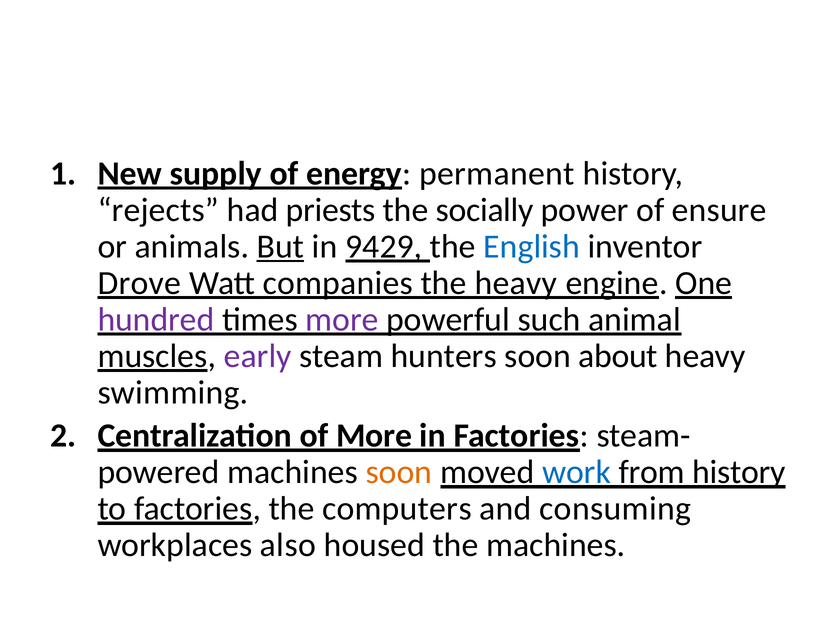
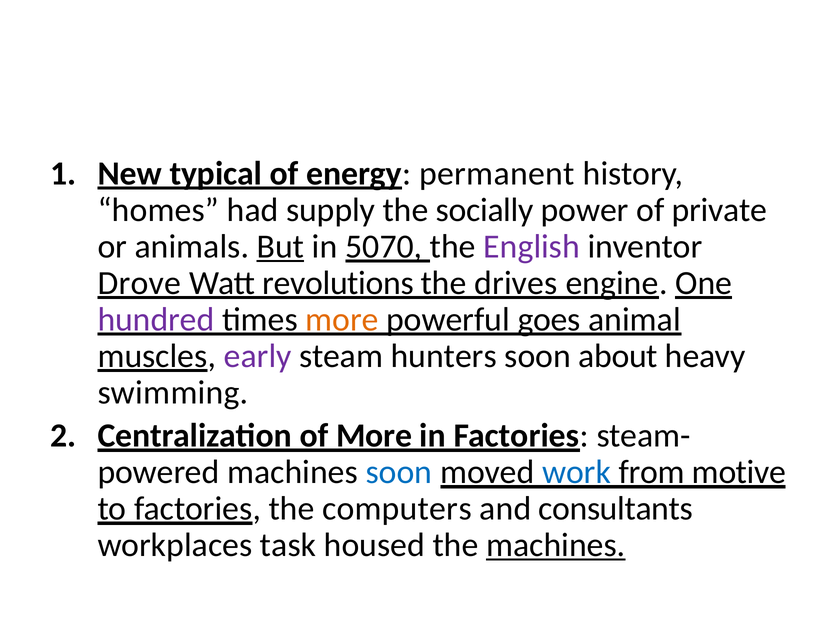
supply: supply -> typical (216, 174)
rejects: rejects -> homes (158, 210)
priests: priests -> supply (331, 210)
ensure: ensure -> private (720, 210)
9429: 9429 -> 5070 (384, 247)
English colour: blue -> purple (532, 247)
companies: companies -> revolutions (338, 283)
the heavy: heavy -> drives (516, 283)
more colour: purple -> orange (342, 320)
such: such -> goes (549, 320)
soon colour: orange -> blue (399, 472)
from history: history -> motive (739, 472)
consuming: consuming -> consultants (616, 509)
also: also -> task (288, 545)
machines underline: none -> present (556, 545)
